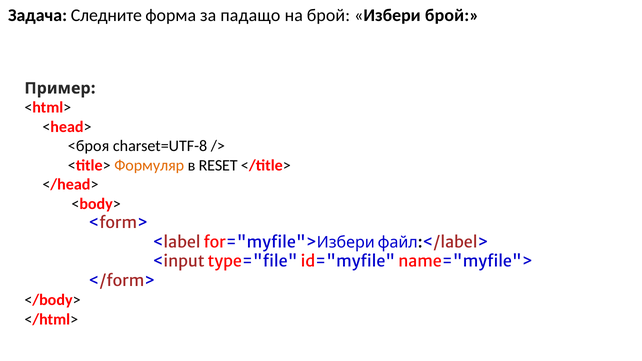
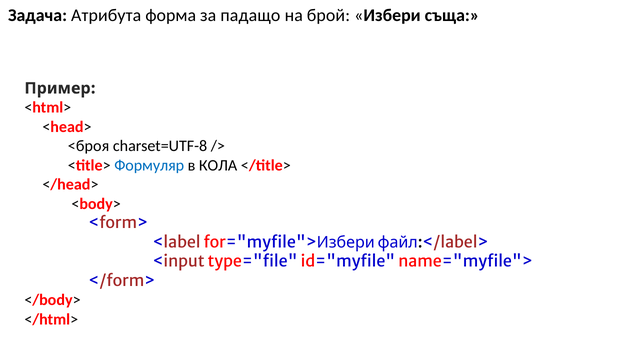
Следните: Следните -> Атрибута (106, 15)
Избери брой: брой -> съща (452, 15)
Формуляр colour: orange -> blue (149, 165)
RESET: RESET -> КОЛА (218, 165)
